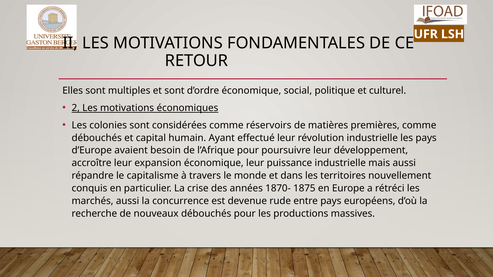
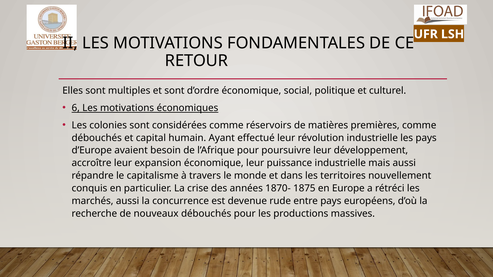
2: 2 -> 6 (76, 108)
